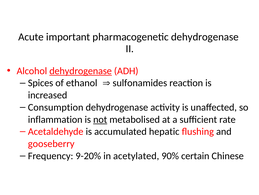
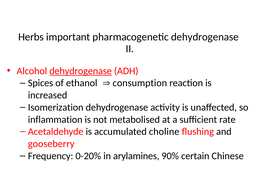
Acute: Acute -> Herbs (31, 37)
sulfonamides: sulfonamides -> consumption (140, 83)
Consumption: Consumption -> Isomerization (56, 107)
not underline: present -> none (100, 119)
hepatic: hepatic -> choline (164, 131)
9-20%: 9-20% -> 0-20% (88, 155)
acetylated: acetylated -> arylamines (136, 155)
